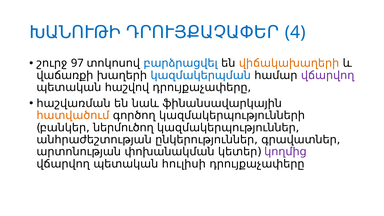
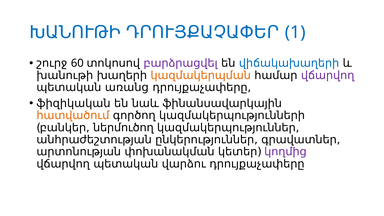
4: 4 -> 1 (295, 32)
97: 97 -> 60 (77, 63)
բարձրացվել colour: blue -> purple (181, 63)
վիճակախաղերի colour: orange -> blue (289, 63)
վաճառքի: վաճառքի -> խանութի (65, 75)
կազմակերպման colour: blue -> orange (201, 75)
հաշվով: հաշվով -> առանց (127, 87)
հաշվառման: հաշվառման -> ֆիզիկական (73, 103)
հուլիսի: հուլիսի -> վարձու (184, 164)
